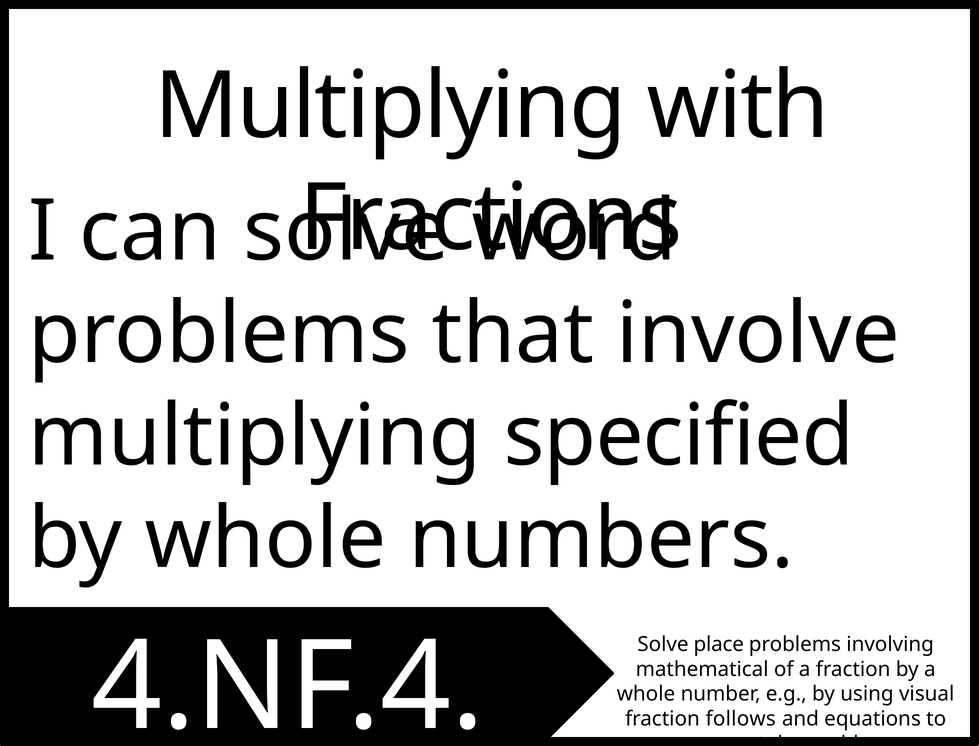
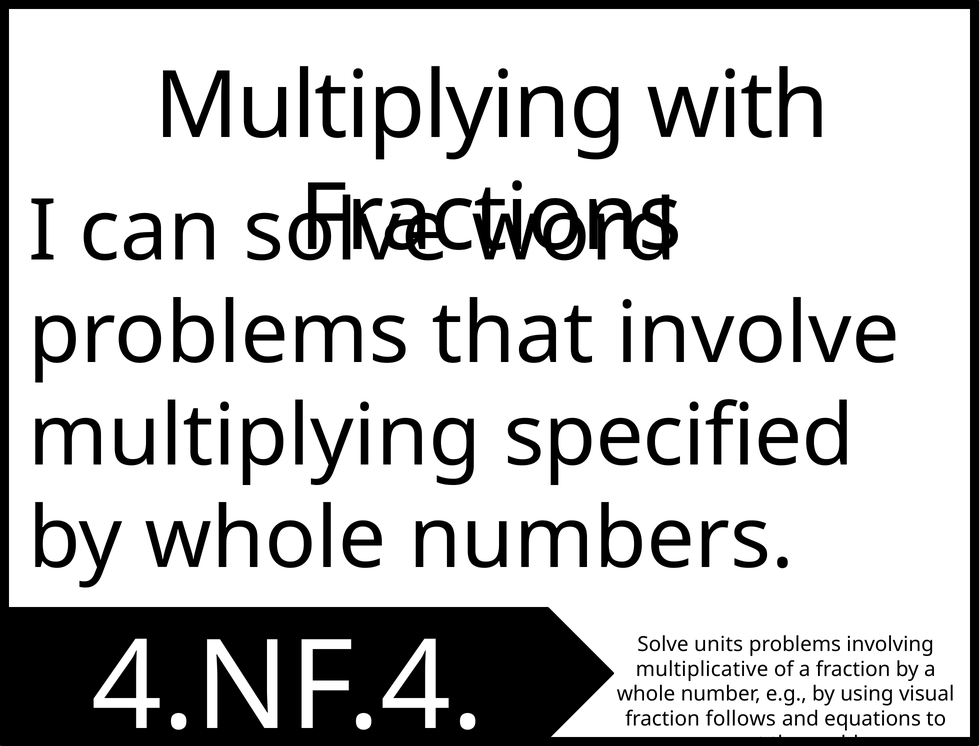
place: place -> units (719, 644)
mathematical: mathematical -> multiplicative (702, 669)
